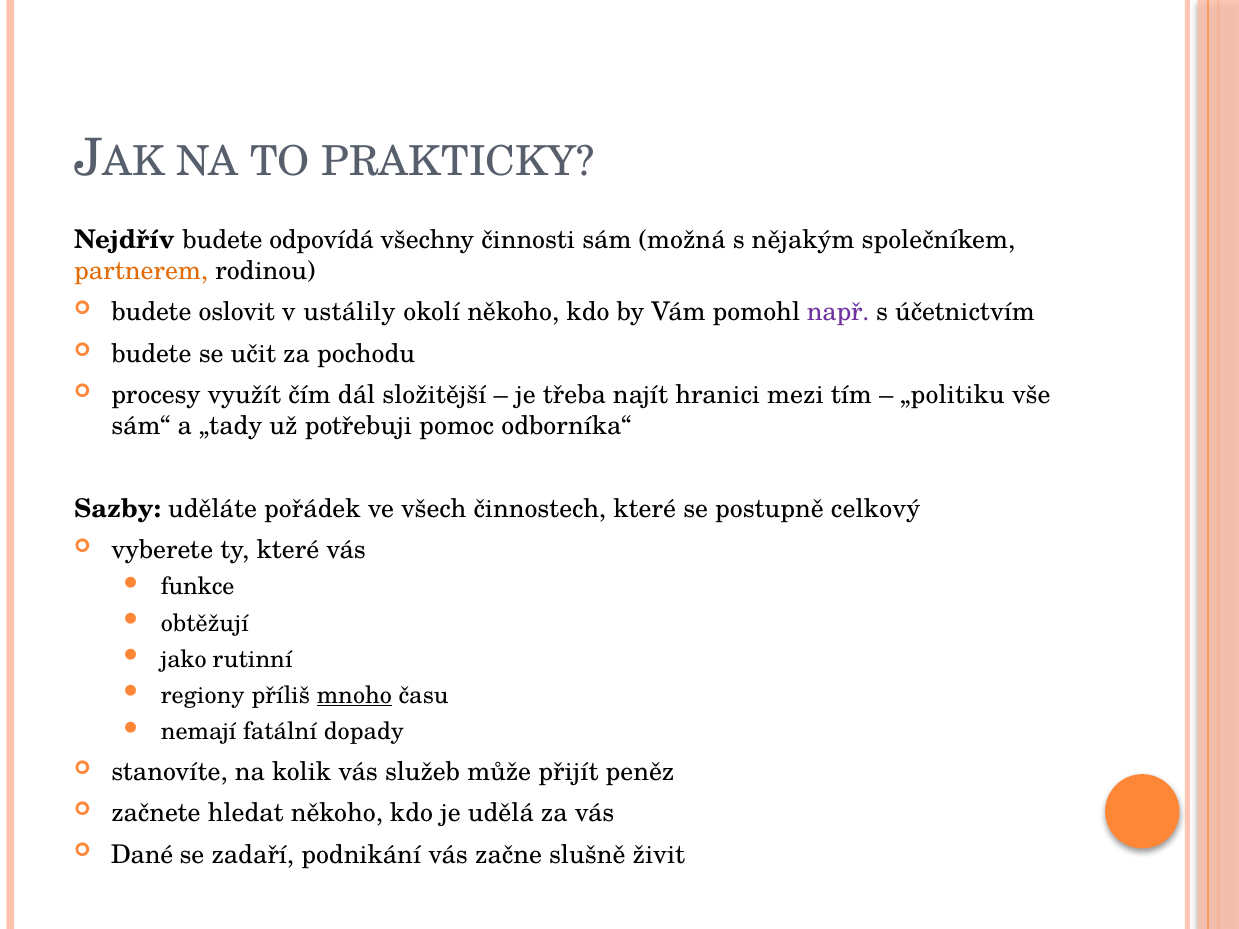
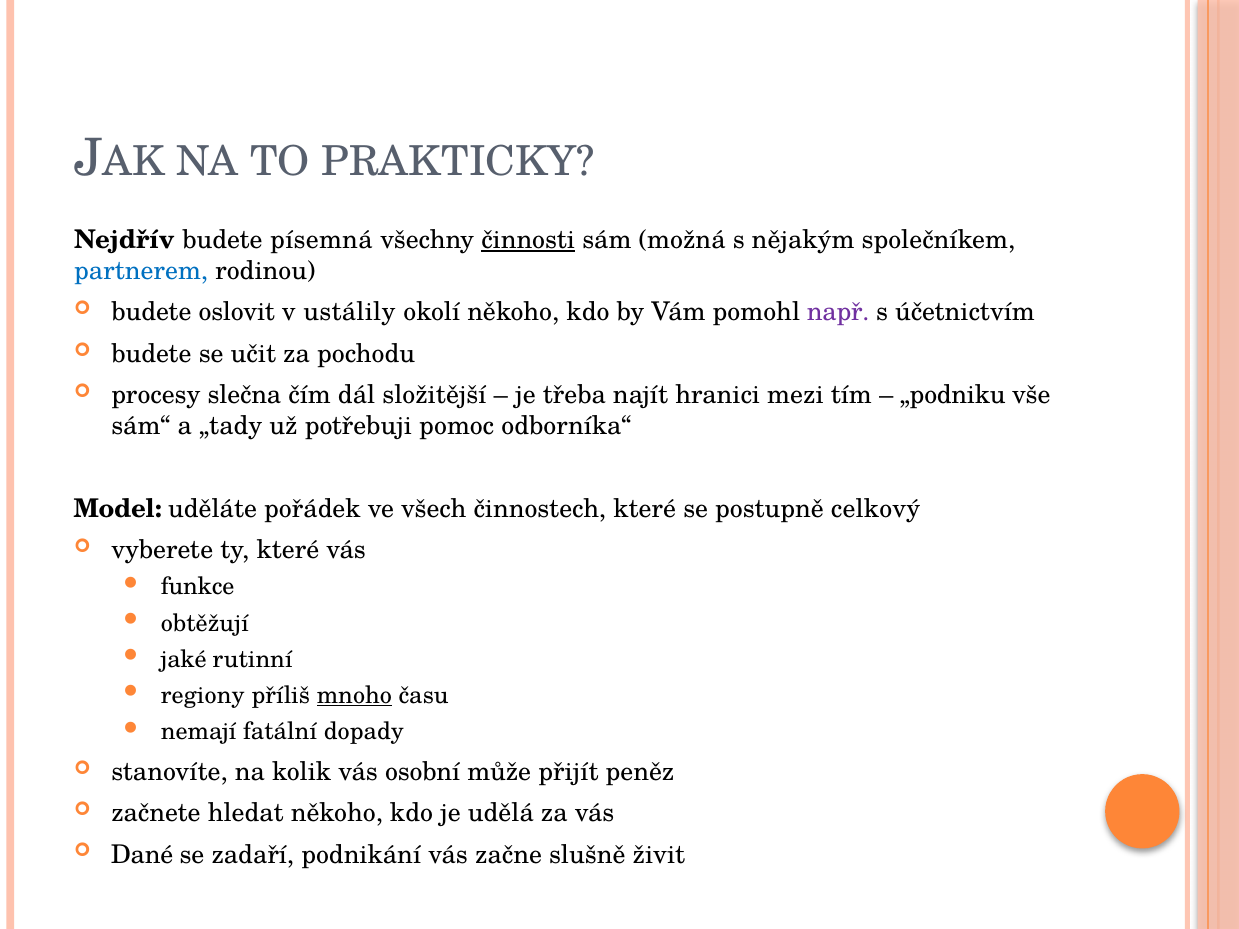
odpovídá: odpovídá -> písemná (321, 240)
činnosti underline: none -> present (528, 240)
partnerem colour: orange -> blue (141, 271)
využít: využít -> slečna (245, 395)
„politiku: „politiku -> „podniku (953, 395)
Sazby: Sazby -> Model (118, 509)
jako: jako -> jaké (184, 659)
služeb: služeb -> osobní (423, 772)
